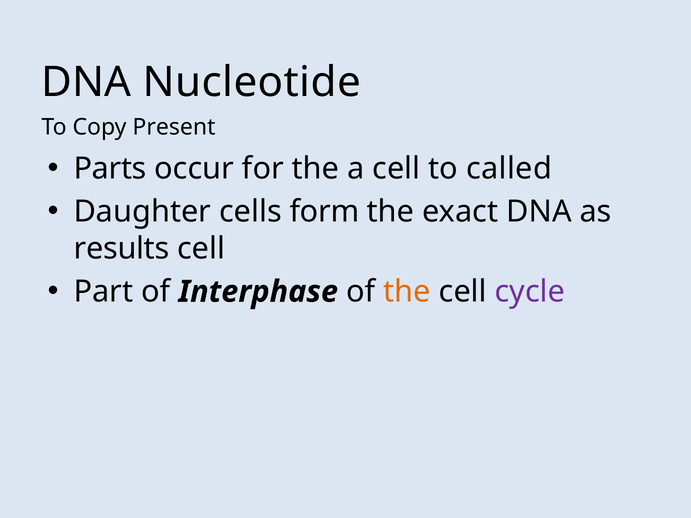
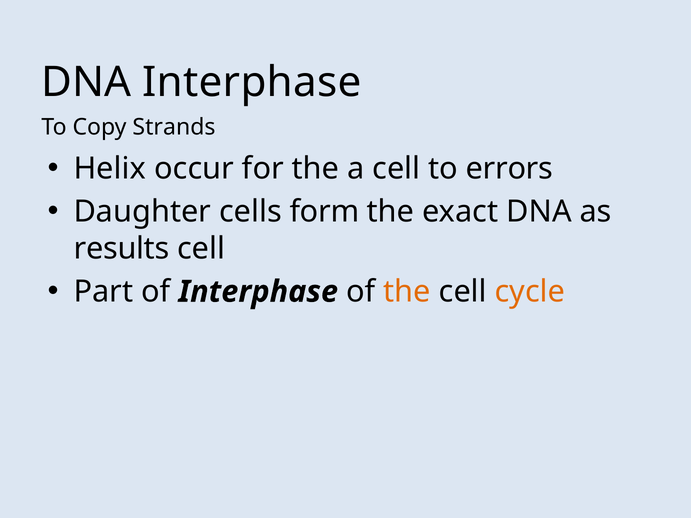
DNA Nucleotide: Nucleotide -> Interphase (252, 83)
Present: Present -> Strands (174, 127)
Parts: Parts -> Helix (110, 169)
called: called -> errors (509, 169)
cycle colour: purple -> orange (530, 292)
